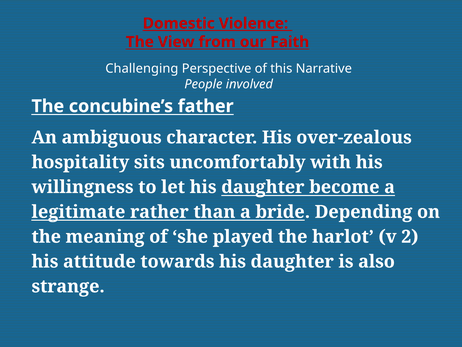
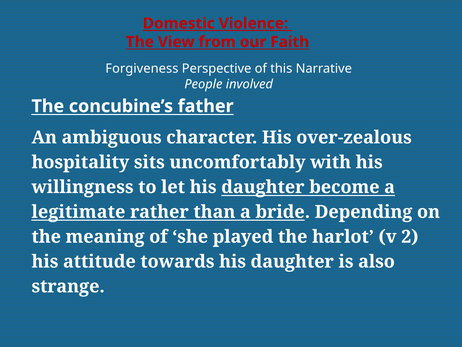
Challenging: Challenging -> Forgiveness (142, 69)
